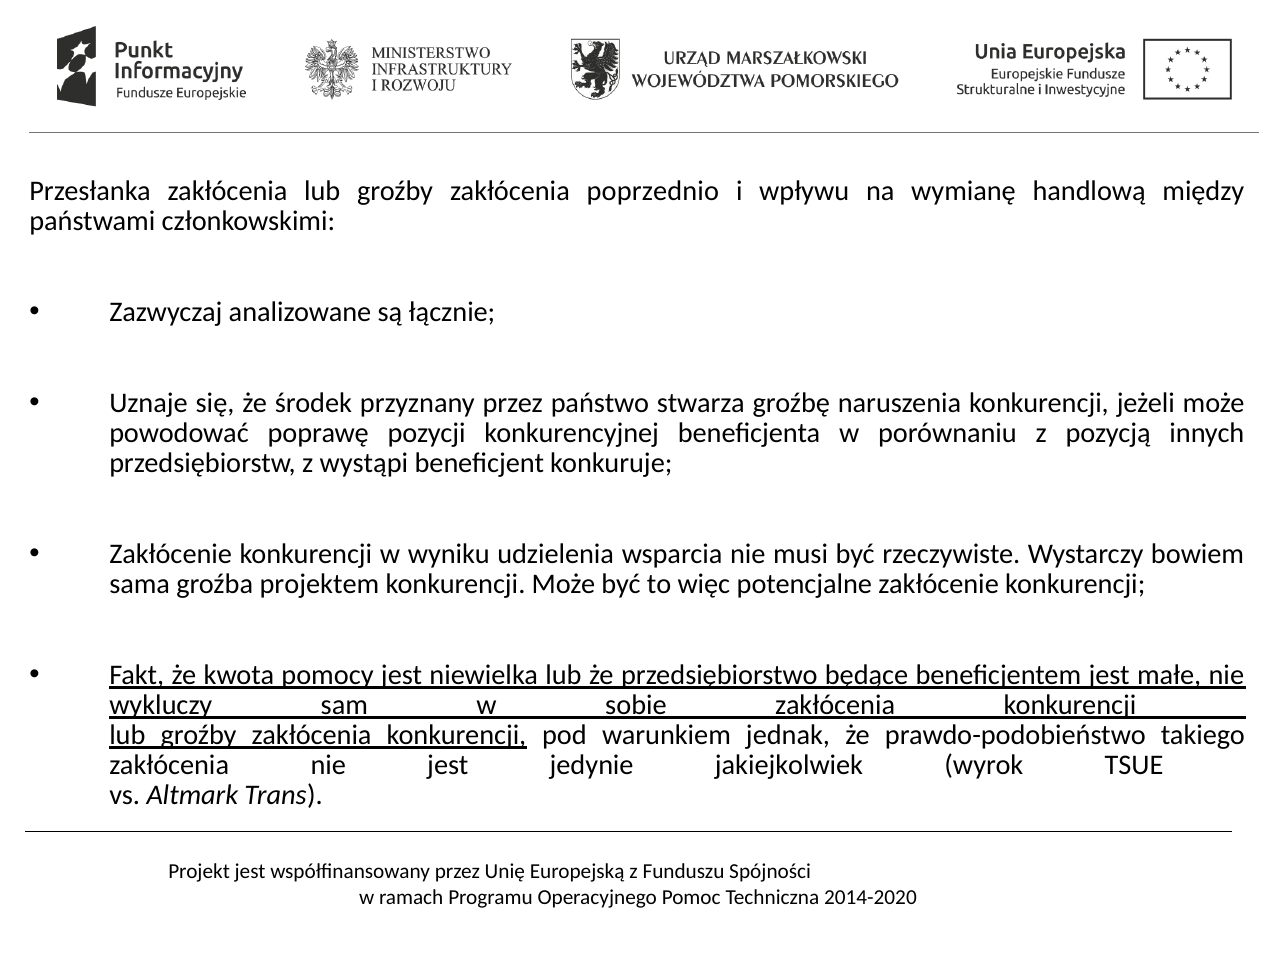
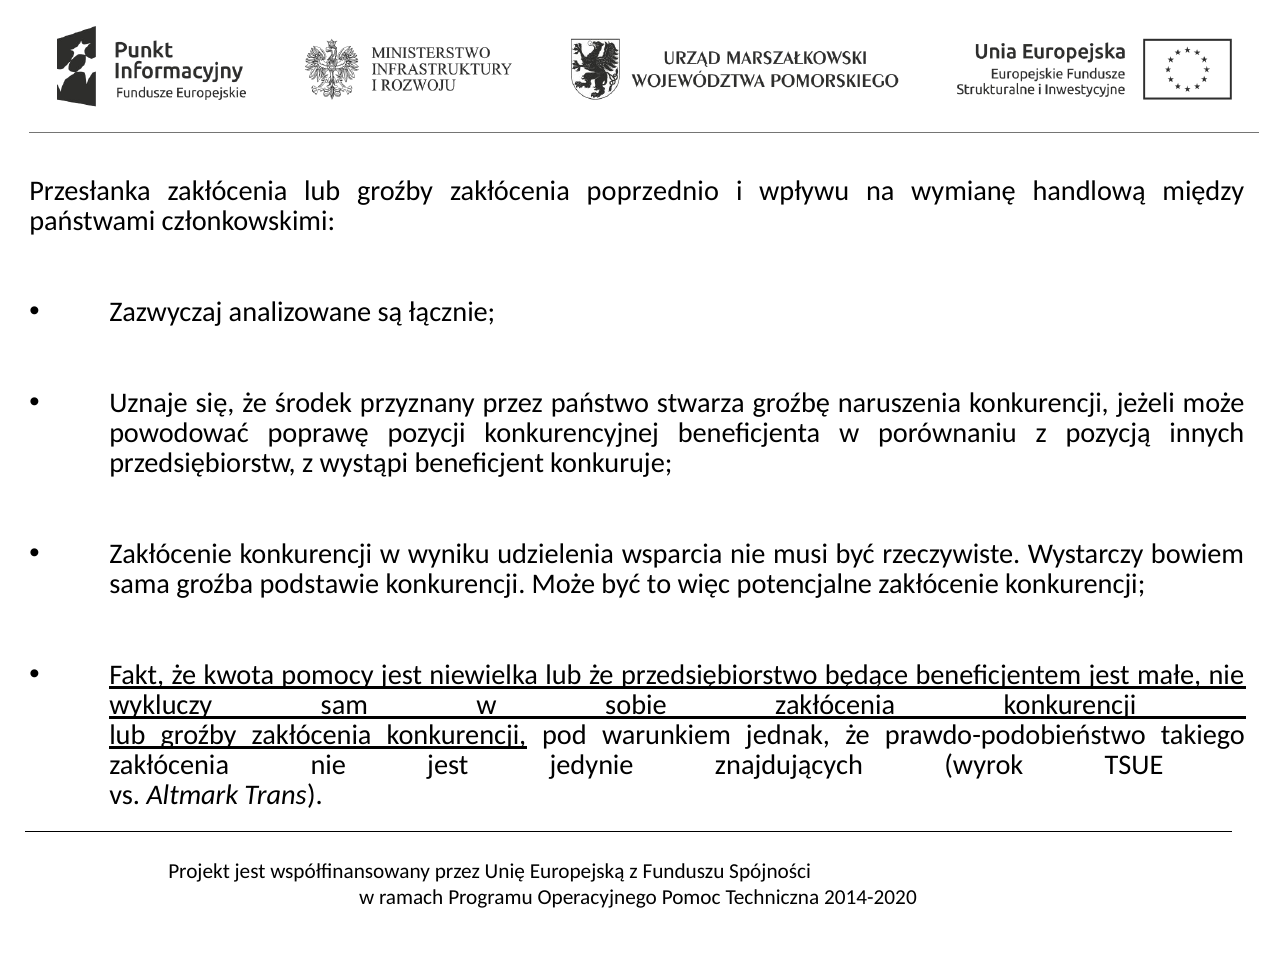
projektem: projektem -> podstawie (319, 584)
jakiejkolwiek: jakiejkolwiek -> znajdujących (789, 765)
